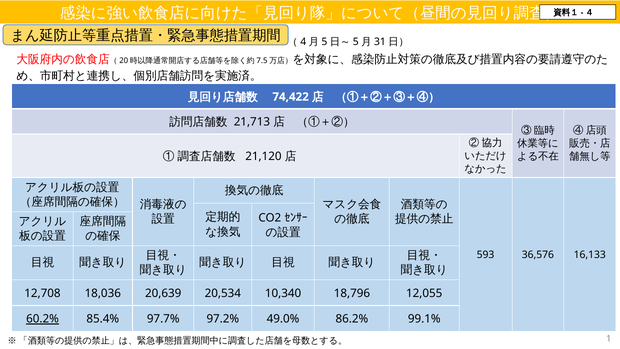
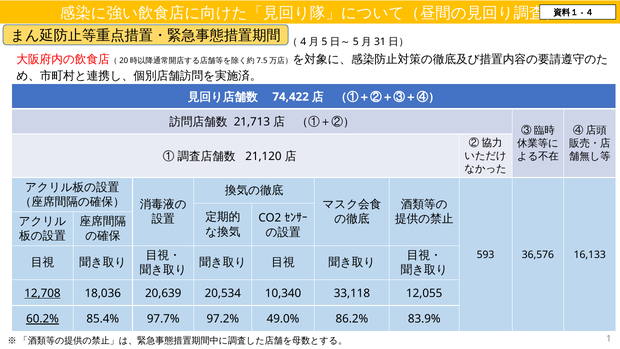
12,708 underline: none -> present (42, 293)
18,796: 18,796 -> 33,118 (352, 293)
99.1%: 99.1% -> 83.9% (424, 319)
